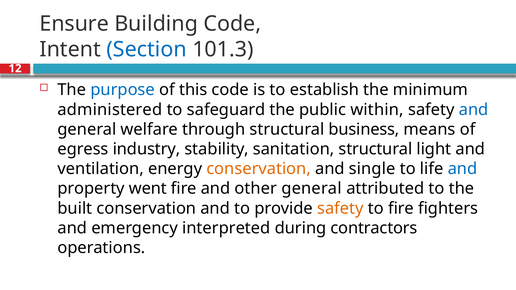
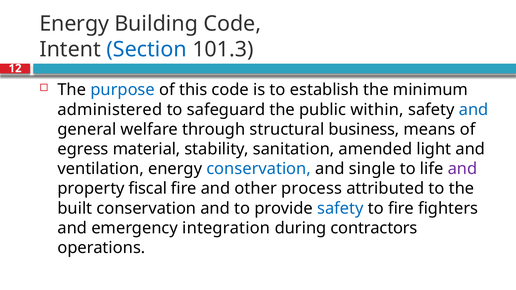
Ensure: Ensure -> Energy (74, 24)
industry: industry -> material (147, 149)
sanitation structural: structural -> amended (375, 149)
conservation colour: orange -> blue (259, 169)
and colour: blue -> purple (462, 169)
went: went -> fiscal (148, 189)
other general: general -> process (312, 189)
safety colour: orange -> blue (340, 209)
interpreted: interpreted -> integration (226, 228)
